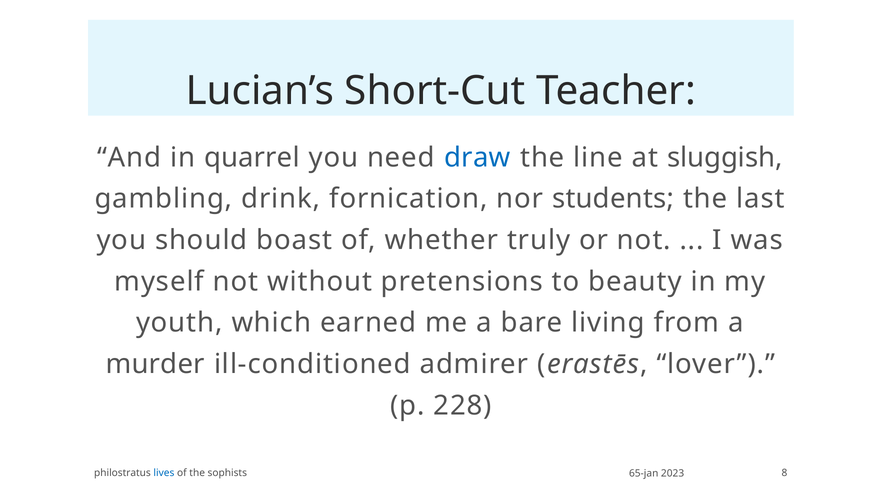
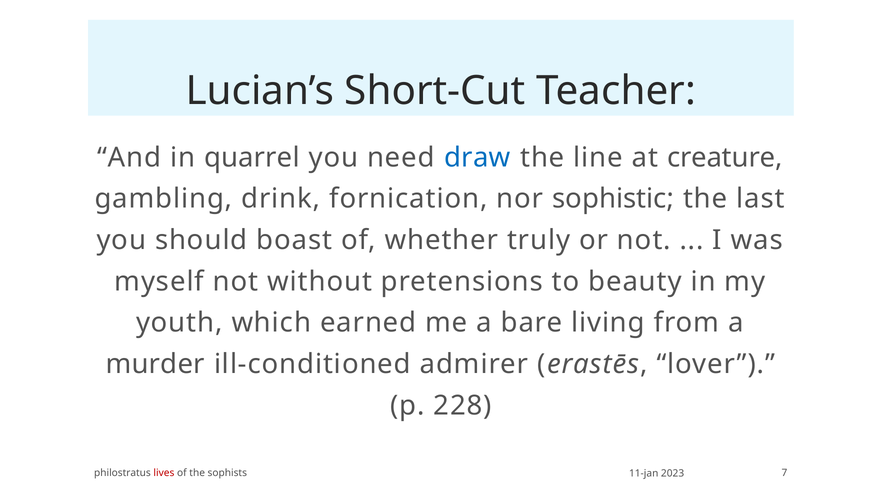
sluggish: sluggish -> creature (725, 158)
students: students -> sophistic (613, 199)
lives colour: blue -> red (164, 473)
8: 8 -> 7 (784, 473)
65-jan: 65-jan -> 11-jan (644, 474)
